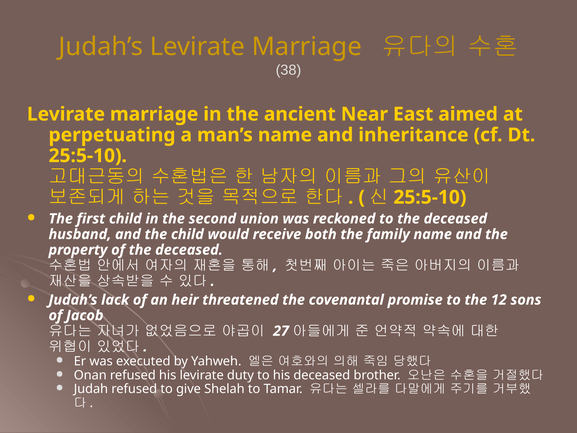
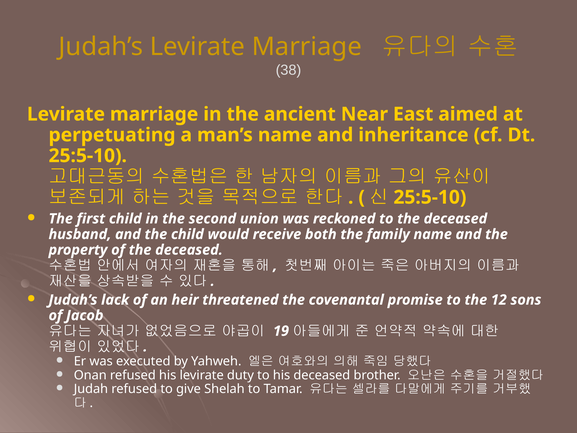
27: 27 -> 19 (281, 331)
